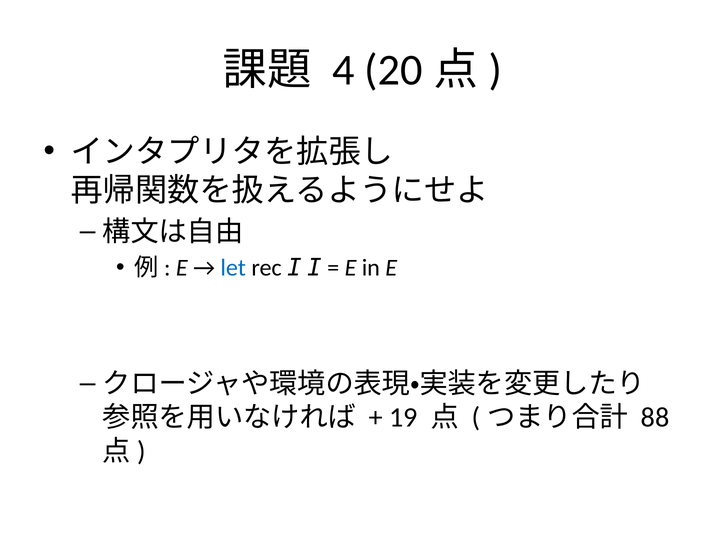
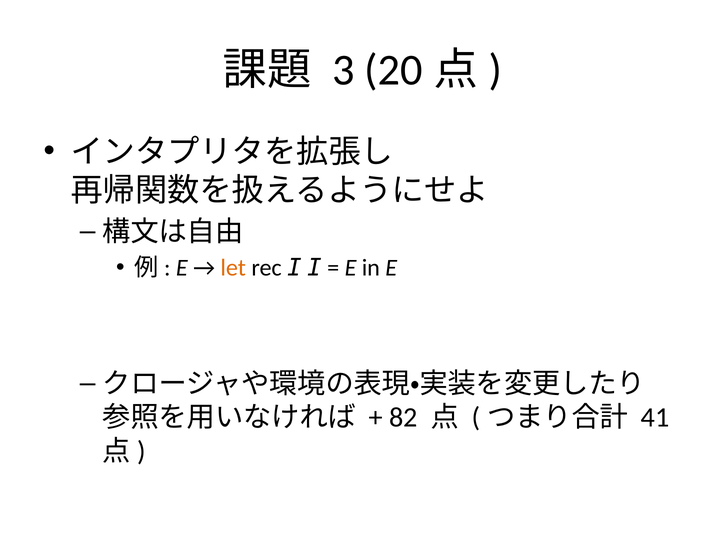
4: 4 -> 3 (343, 70)
let colour: blue -> orange (233, 268)
19: 19 -> 82 (403, 418)
88: 88 -> 41 (655, 418)
